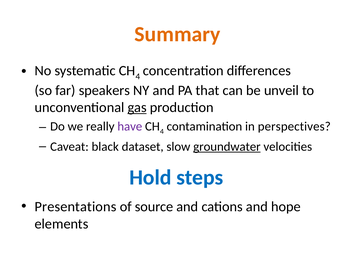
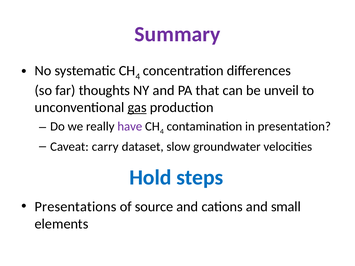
Summary colour: orange -> purple (177, 34)
speakers: speakers -> thoughts (104, 90)
perspectives: perspectives -> presentation (294, 127)
black: black -> carry (105, 147)
groundwater underline: present -> none (227, 147)
hope: hope -> small (286, 207)
